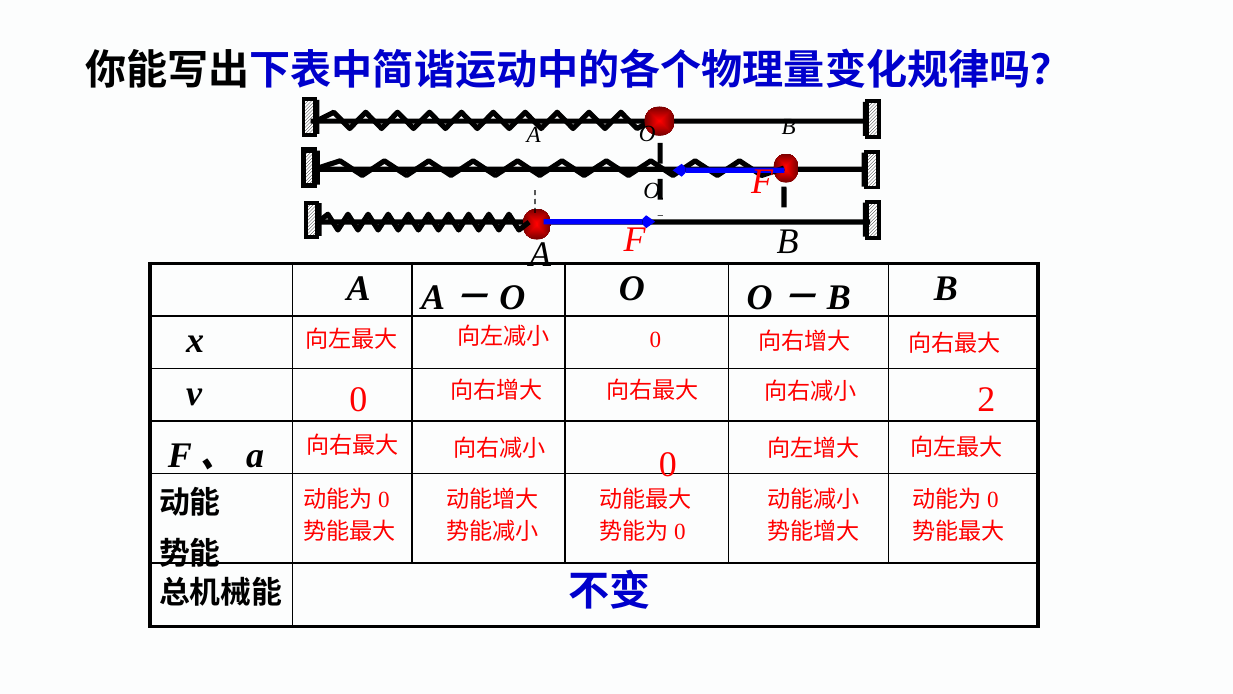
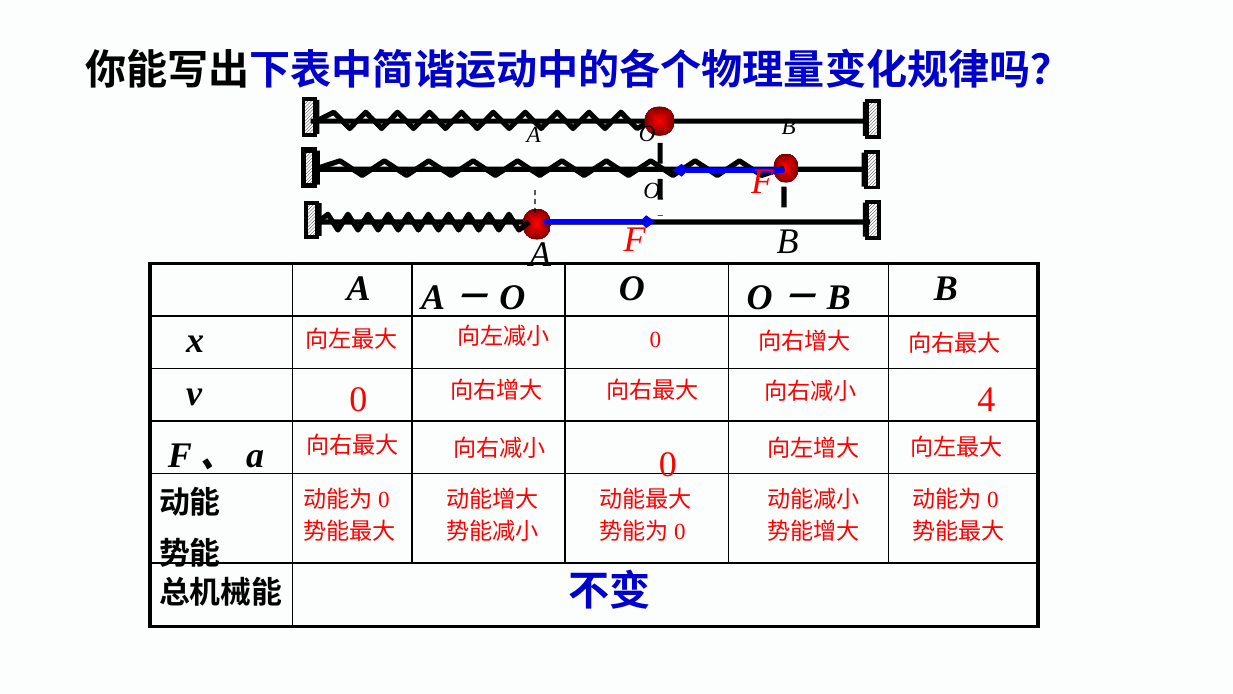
2: 2 -> 4 (986, 399)
